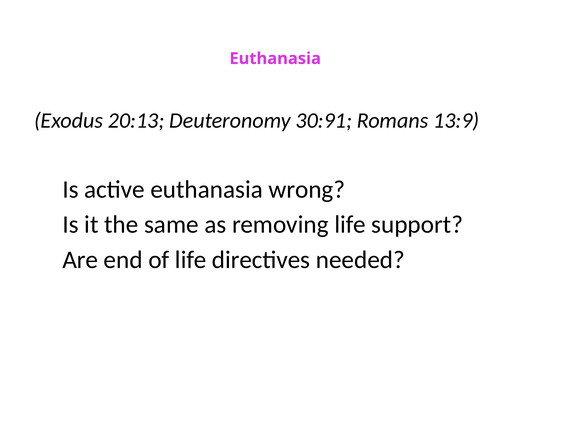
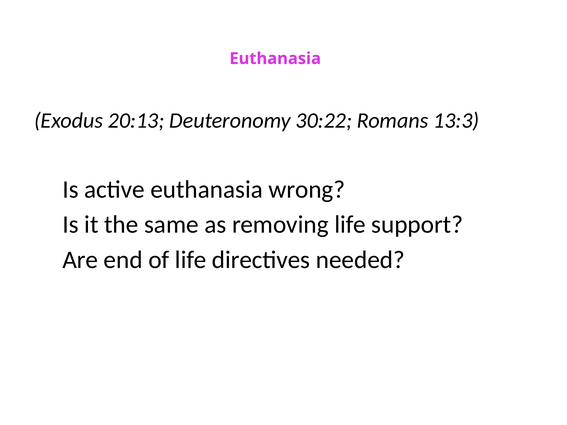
30:91: 30:91 -> 30:22 (324, 121)
13:9: 13:9 -> 13:3 (456, 121)
